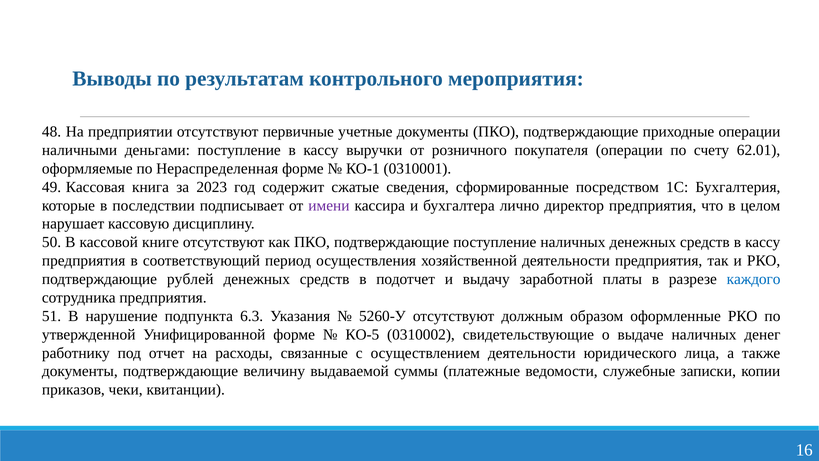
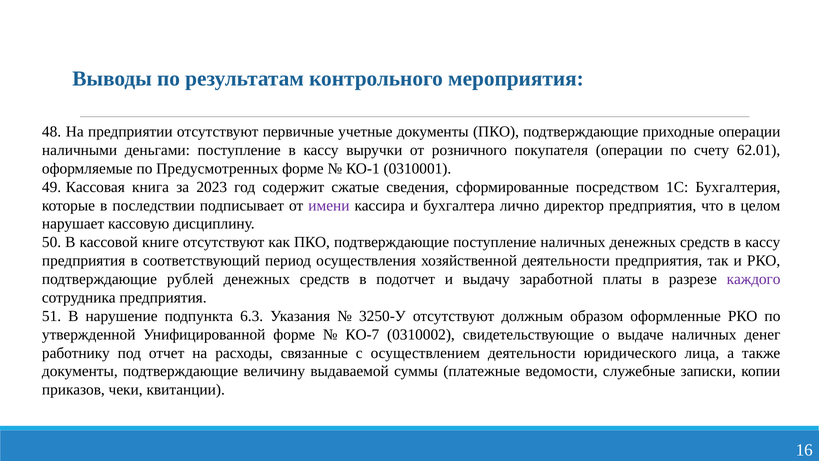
Нераспределенная: Нераспределенная -> Предусмотренных (217, 168)
каждого colour: blue -> purple (754, 279)
5260-У: 5260-У -> 3250-У (382, 316)
КО-5: КО-5 -> КО-7 (362, 334)
